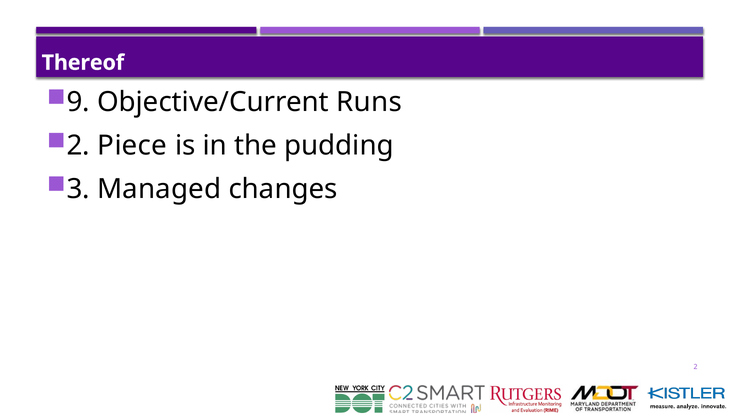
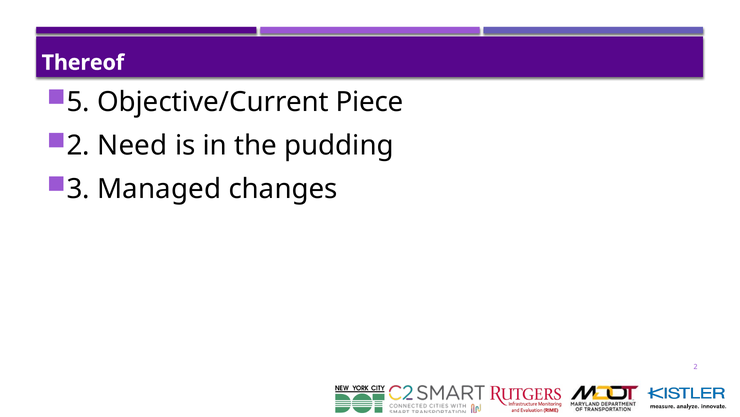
9: 9 -> 5 (78, 102)
Runs: Runs -> Piece (369, 102)
Piece: Piece -> Need (132, 145)
